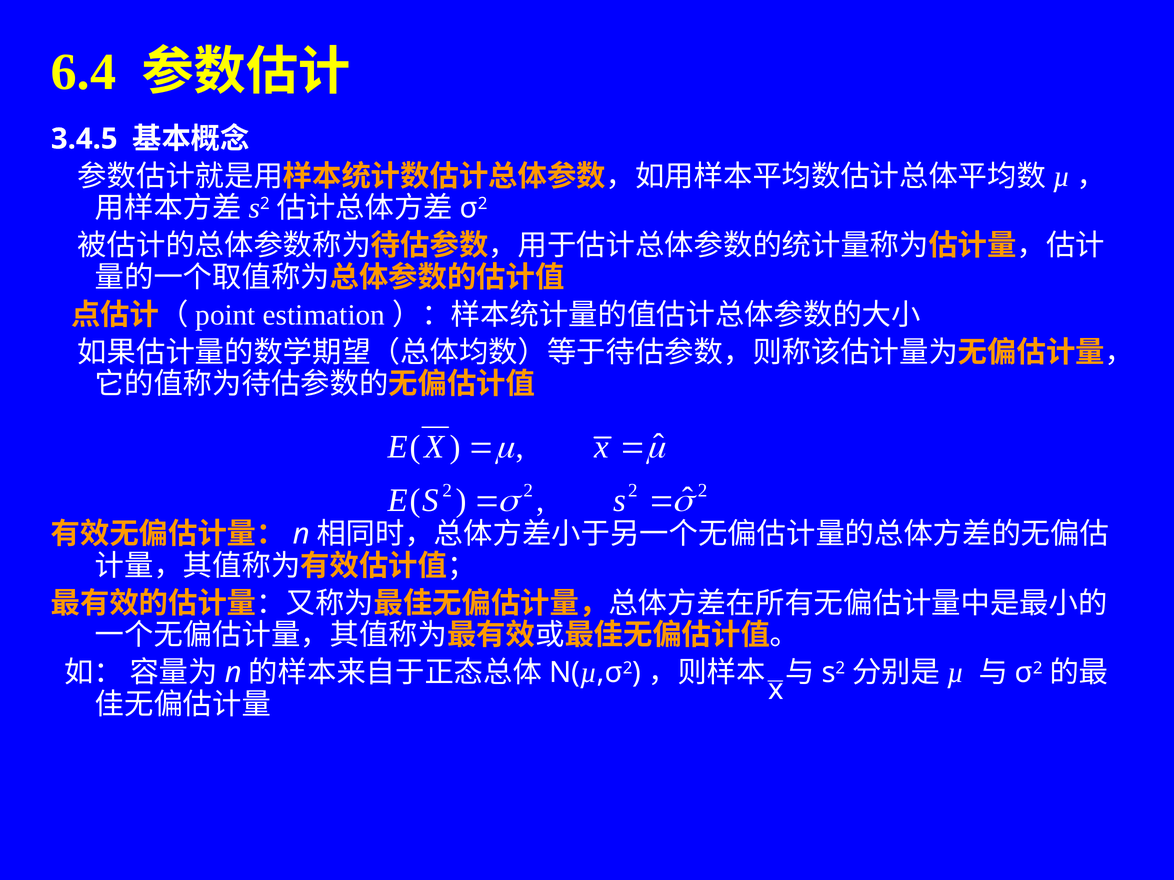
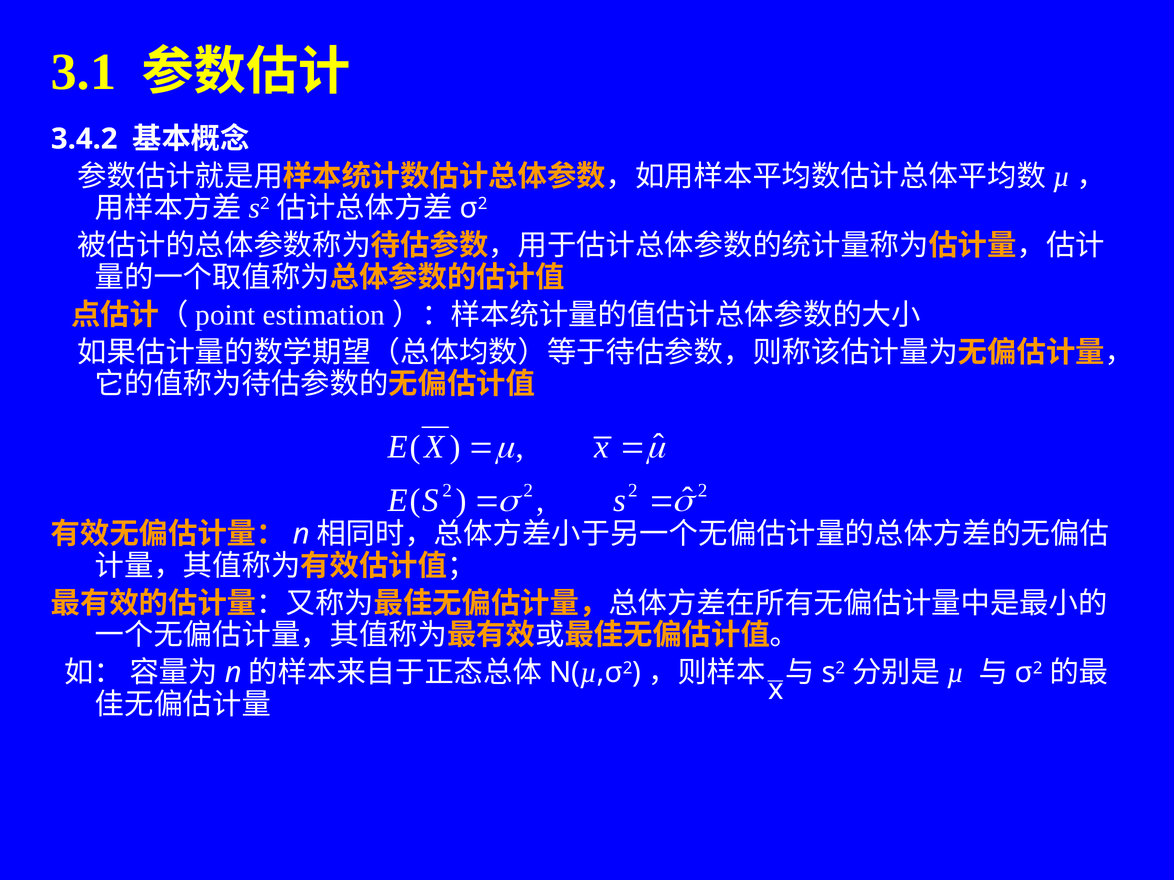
6.4: 6.4 -> 3.1 (84, 72)
3.4.5: 3.4.5 -> 3.4.2 (84, 139)
